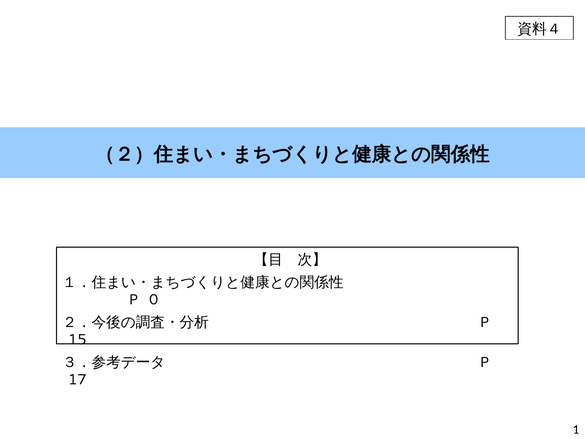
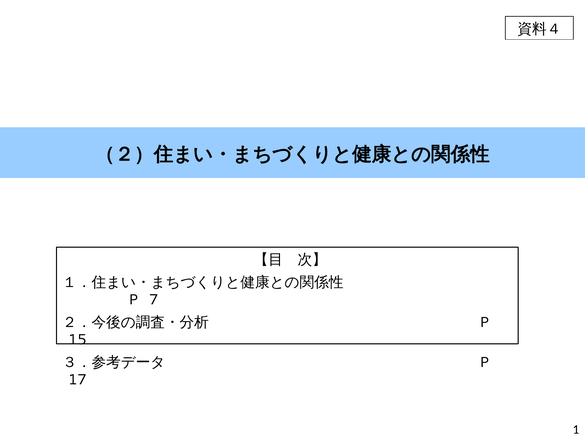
0: 0 -> 7 (154, 300)
